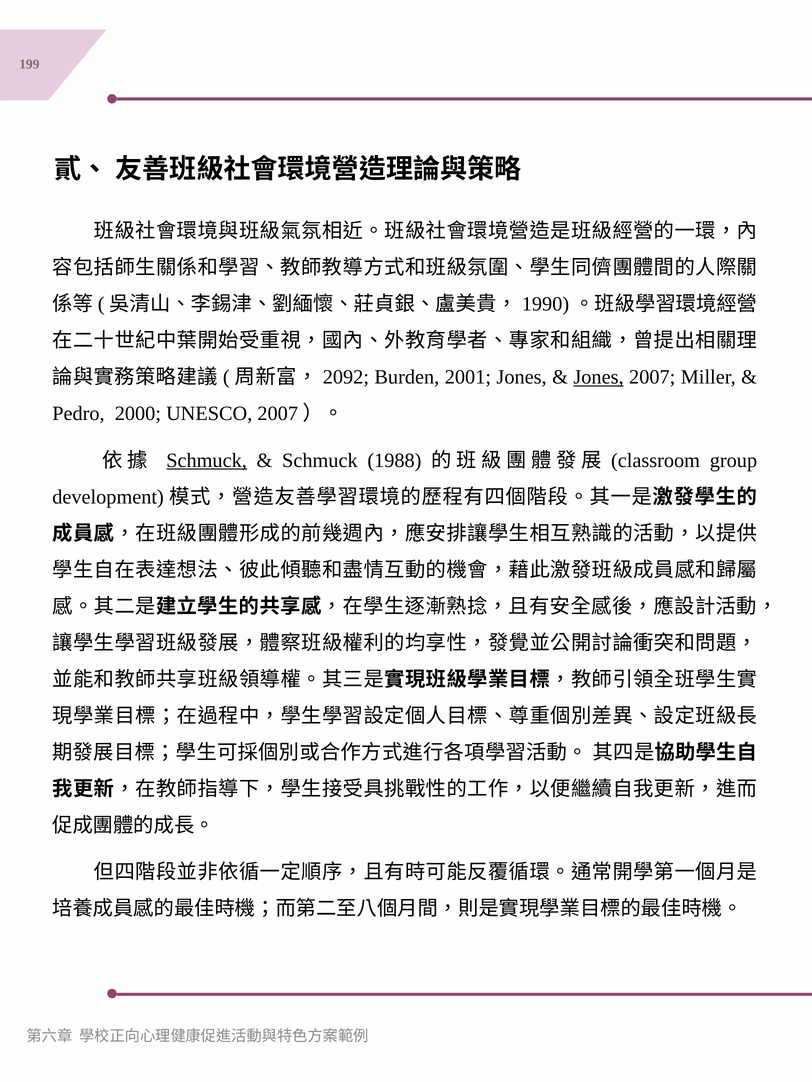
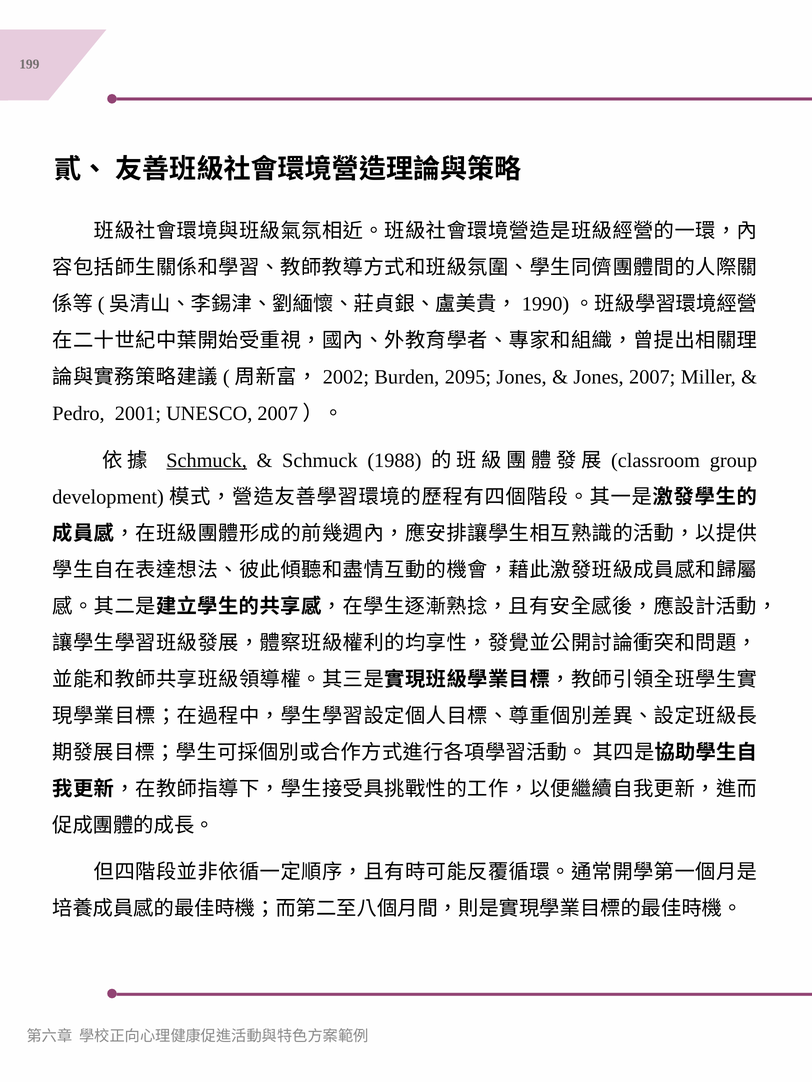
2092: 2092 -> 2002 (346, 377)
2001: 2001 -> 2095 (468, 377)
Jones underline: present -> none (599, 377)
2000: 2000 -> 2001 (138, 414)
